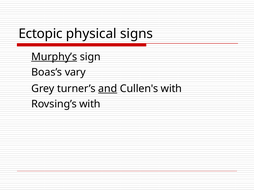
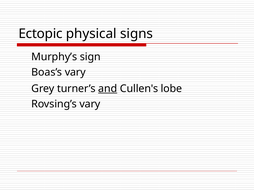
Murphy’s underline: present -> none (54, 57)
Cullen's with: with -> lobe (171, 89)
Rovsing’s with: with -> vary (90, 104)
